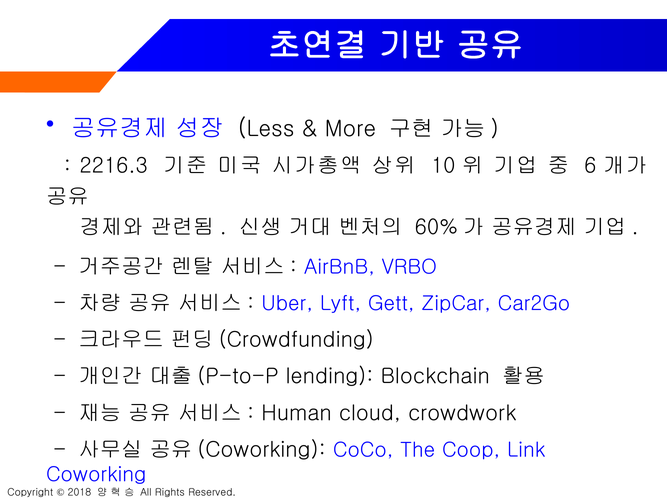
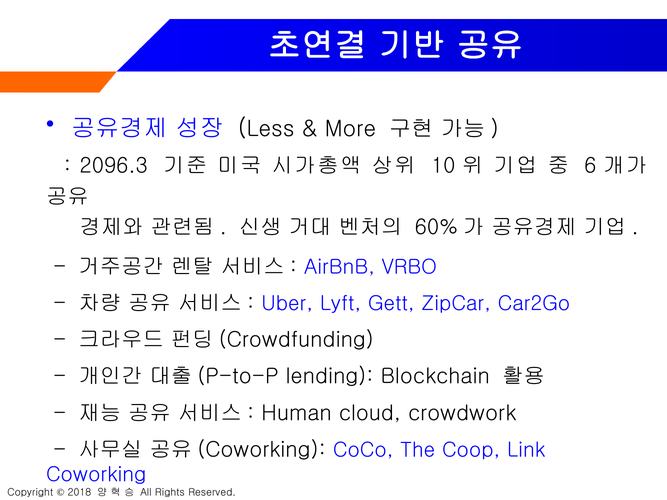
2216.3: 2216.3 -> 2096.3 (114, 166)
